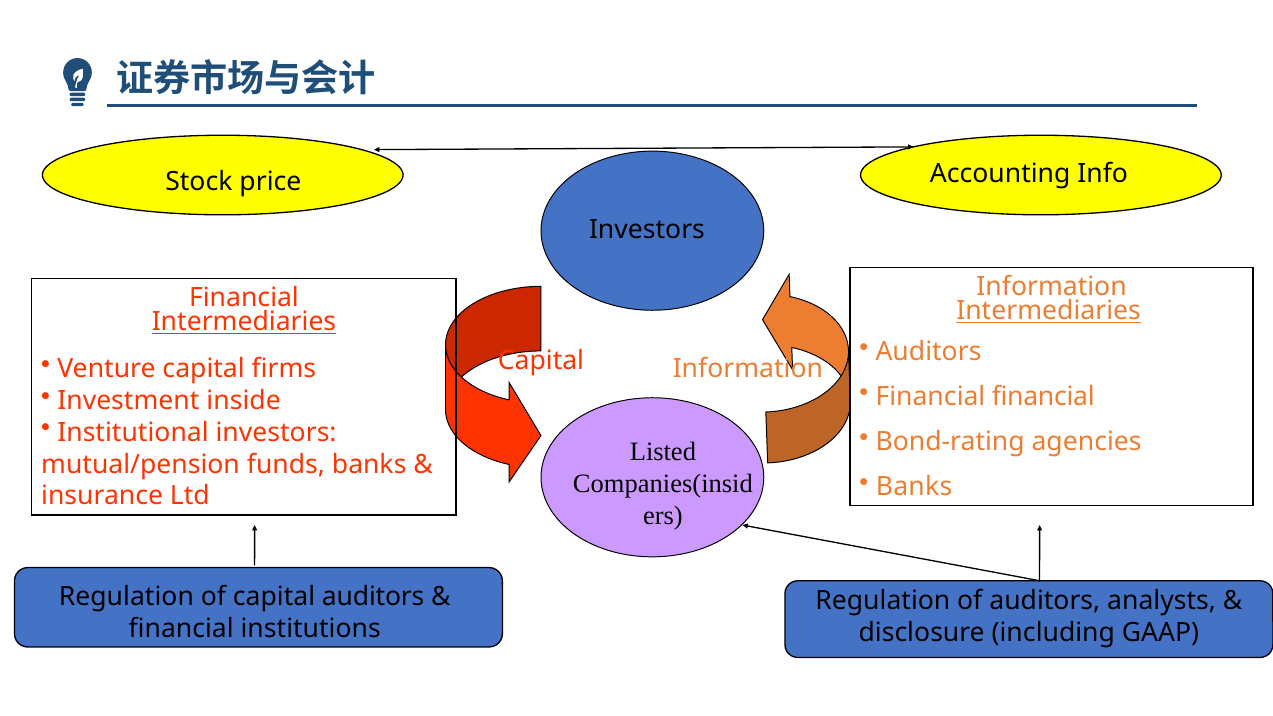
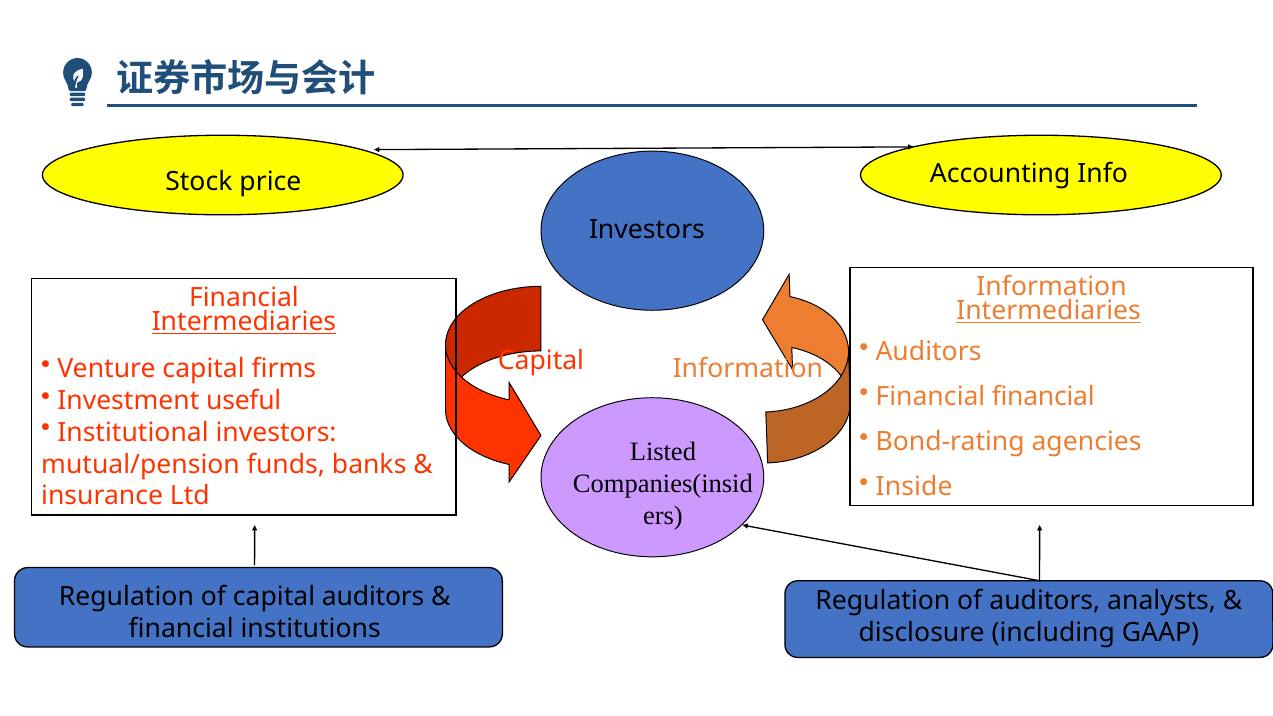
inside: inside -> useful (244, 401)
Banks: Banks -> Inside (914, 487)
